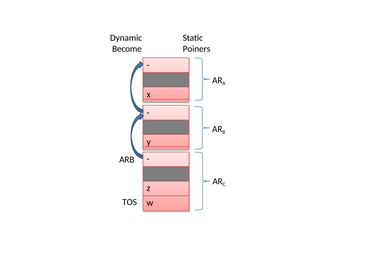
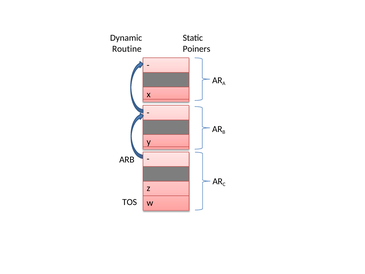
Become: Become -> Routine (127, 49)
